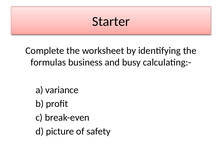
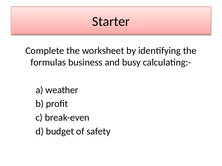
variance: variance -> weather (62, 90)
picture: picture -> budget (60, 132)
